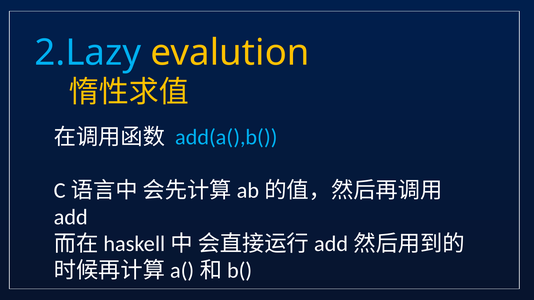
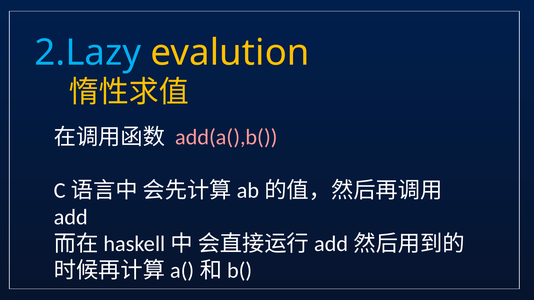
add(a(),b( colour: light blue -> pink (226, 137)
